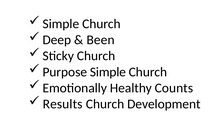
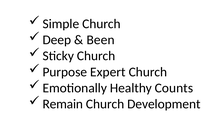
Purpose Simple: Simple -> Expert (108, 72)
Results: Results -> Remain (63, 104)
